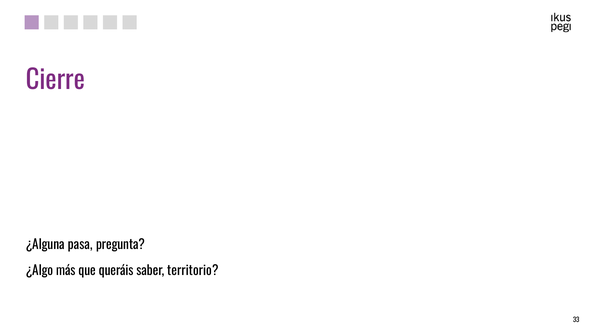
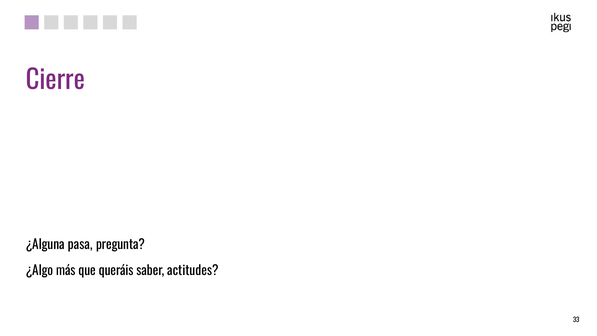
territorio: territorio -> actitudes (193, 271)
